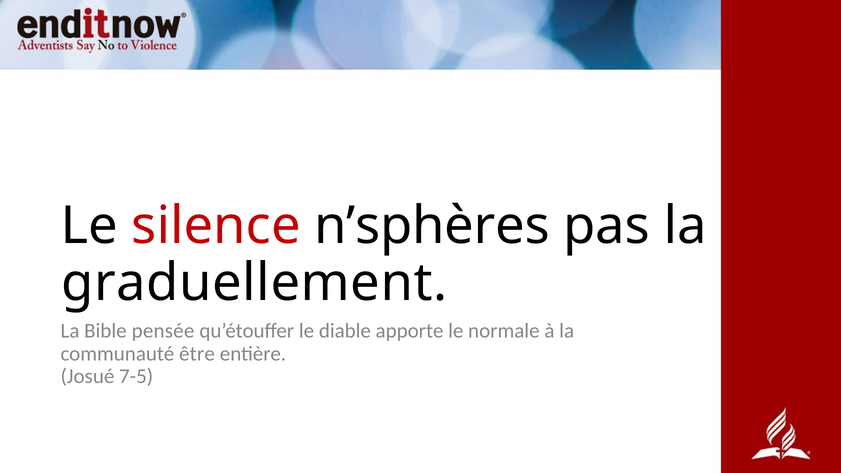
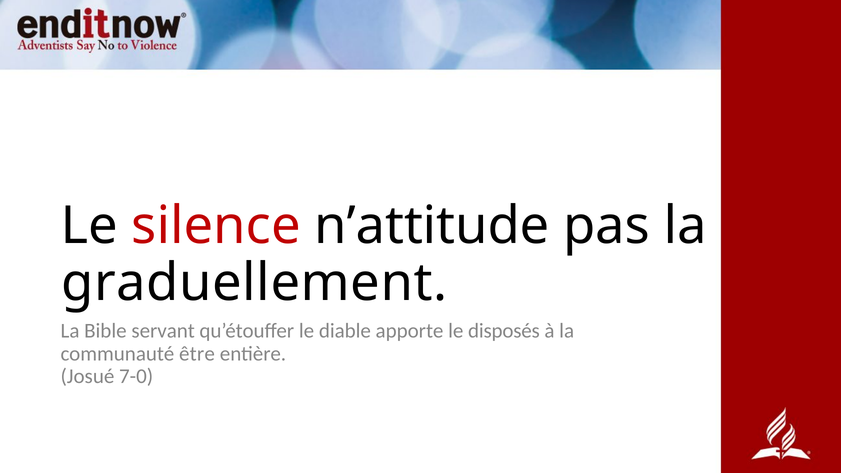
n’sphères: n’sphères -> n’attitude (432, 226)
pensée: pensée -> servant (163, 331)
normale: normale -> disposés (504, 331)
7-5: 7-5 -> 7-0 (136, 376)
